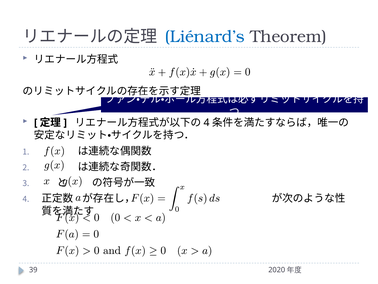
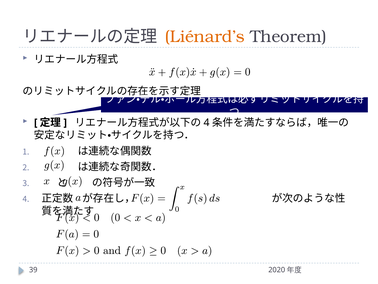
Liénard’s colour: blue -> orange (205, 36)
